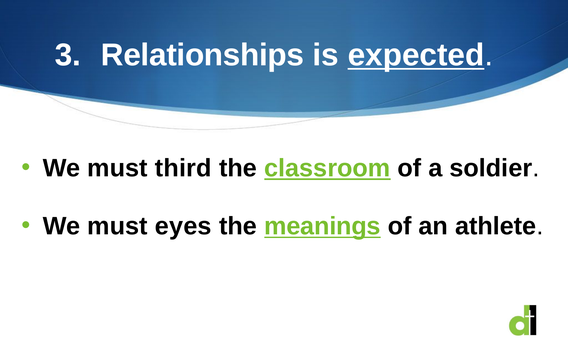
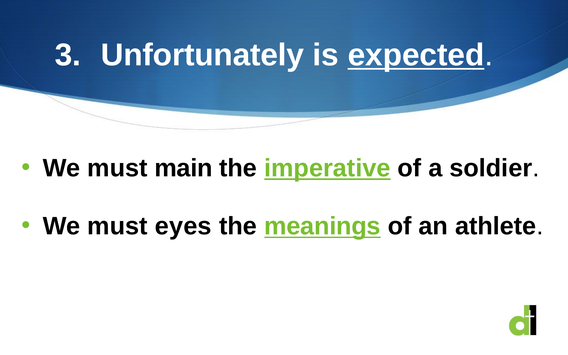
Relationships: Relationships -> Unfortunately (202, 55)
third: third -> main (183, 168)
classroom: classroom -> imperative (327, 168)
